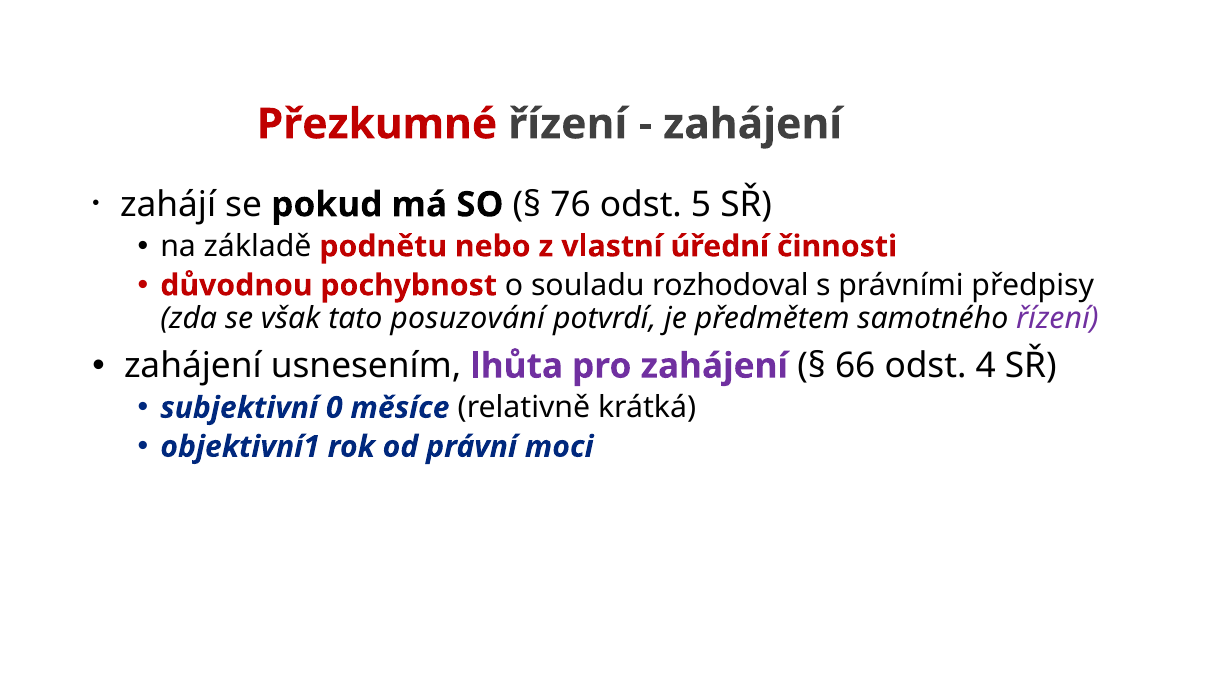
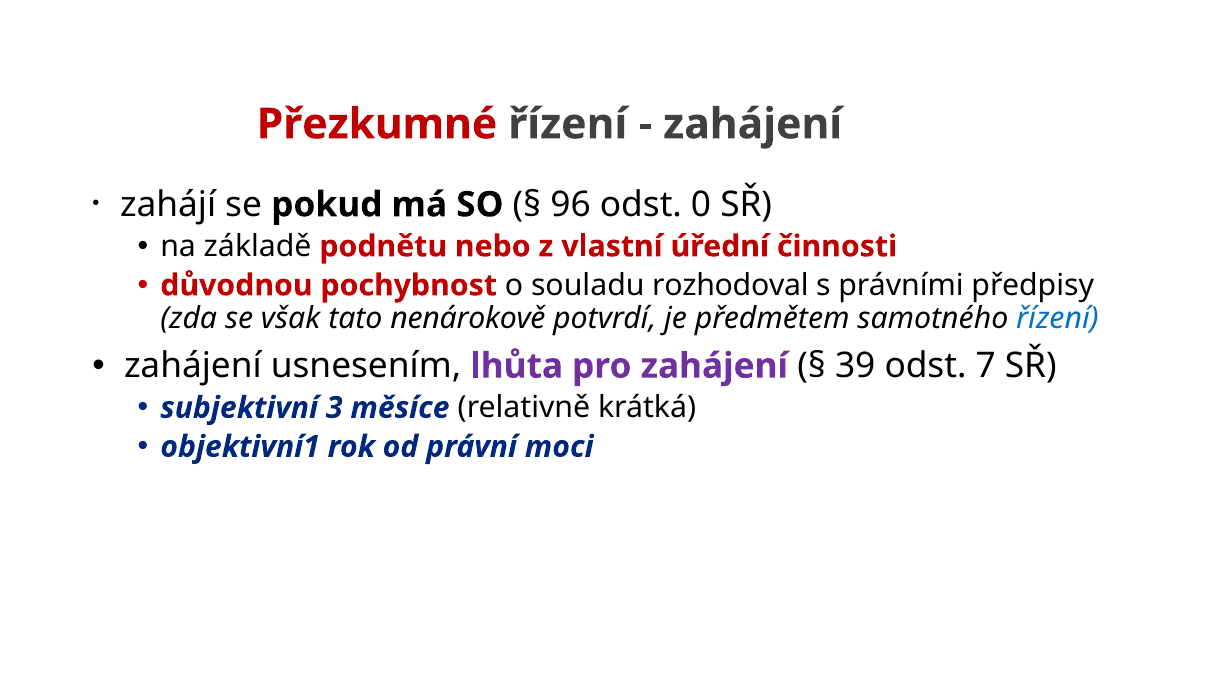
76: 76 -> 96 (571, 205)
5: 5 -> 0 (701, 205)
posuzování: posuzování -> nenárokově (468, 318)
řízení colour: purple -> blue (1057, 318)
66: 66 -> 39 (855, 366)
4: 4 -> 7 (986, 366)
0: 0 -> 3 (334, 408)
